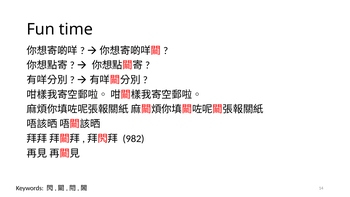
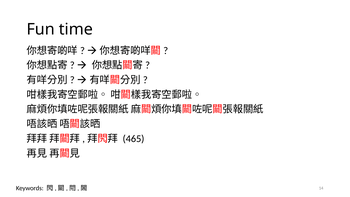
982: 982 -> 465 (133, 139)
